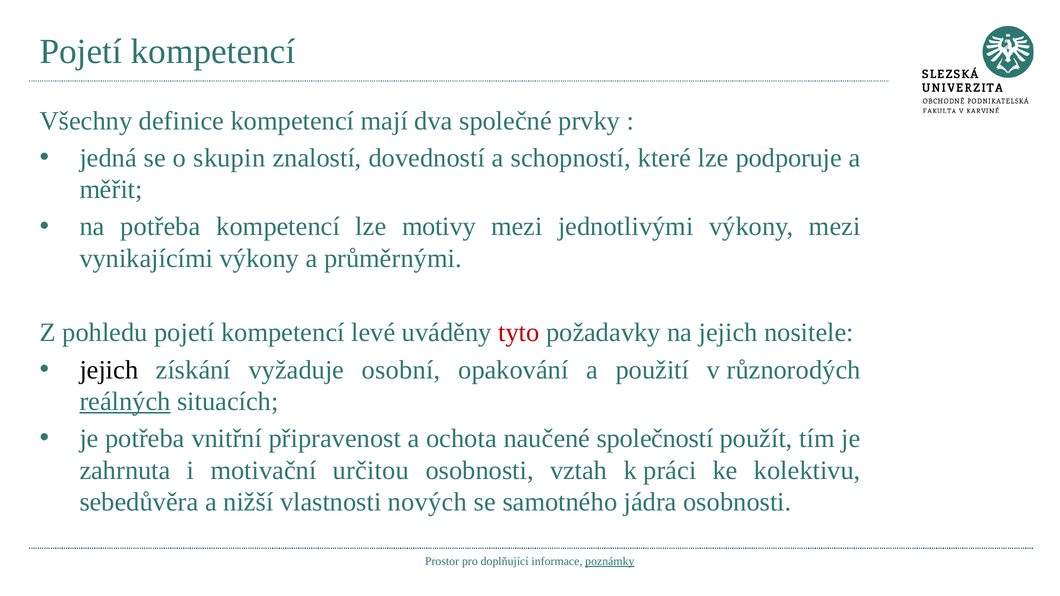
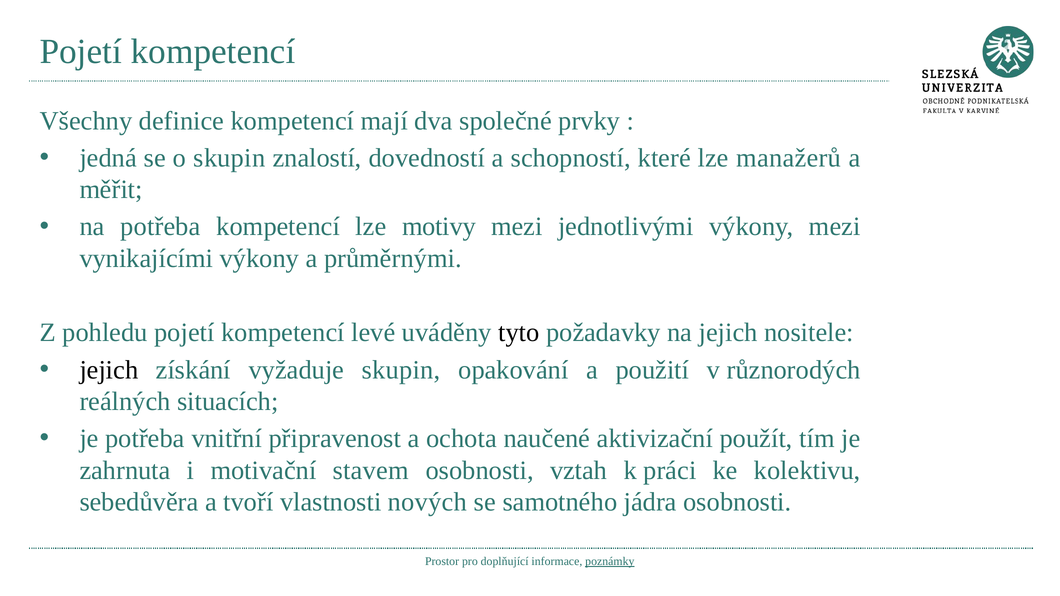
podporuje: podporuje -> manažerů (789, 158)
tyto colour: red -> black (519, 333)
vyžaduje osobní: osobní -> skupin (401, 370)
reálných underline: present -> none (125, 402)
společností: společností -> aktivizační (655, 439)
určitou: určitou -> stavem (371, 471)
nižší: nižší -> tvoří (248, 502)
